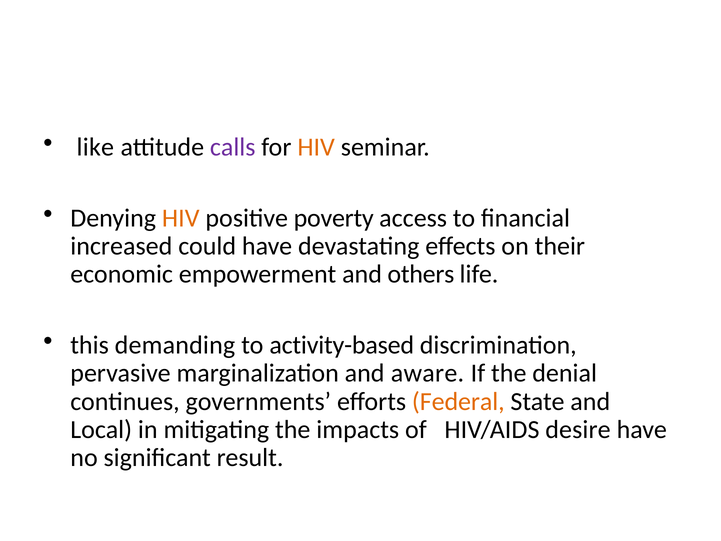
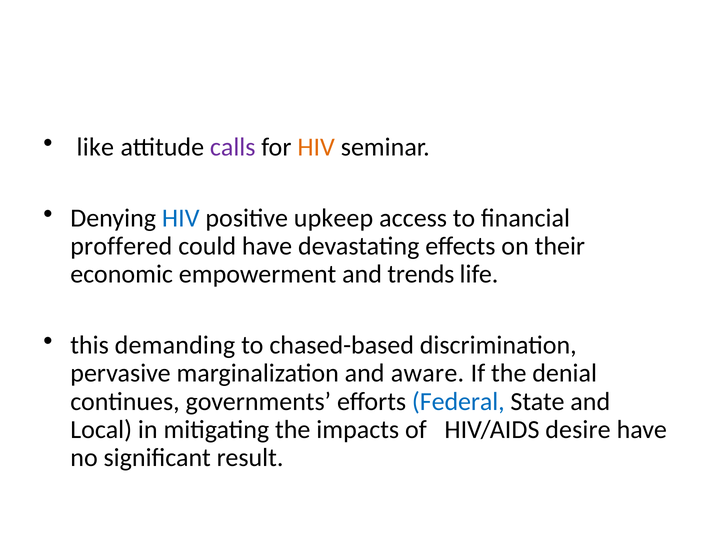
HIV colour: orange -> blue (181, 218)
poverty: poverty -> upkeep (334, 218)
increased: increased -> proffered (121, 246)
others: others -> trends (421, 274)
activity-based: activity-based -> chased-based (342, 345)
Federal colour: orange -> blue (458, 401)
